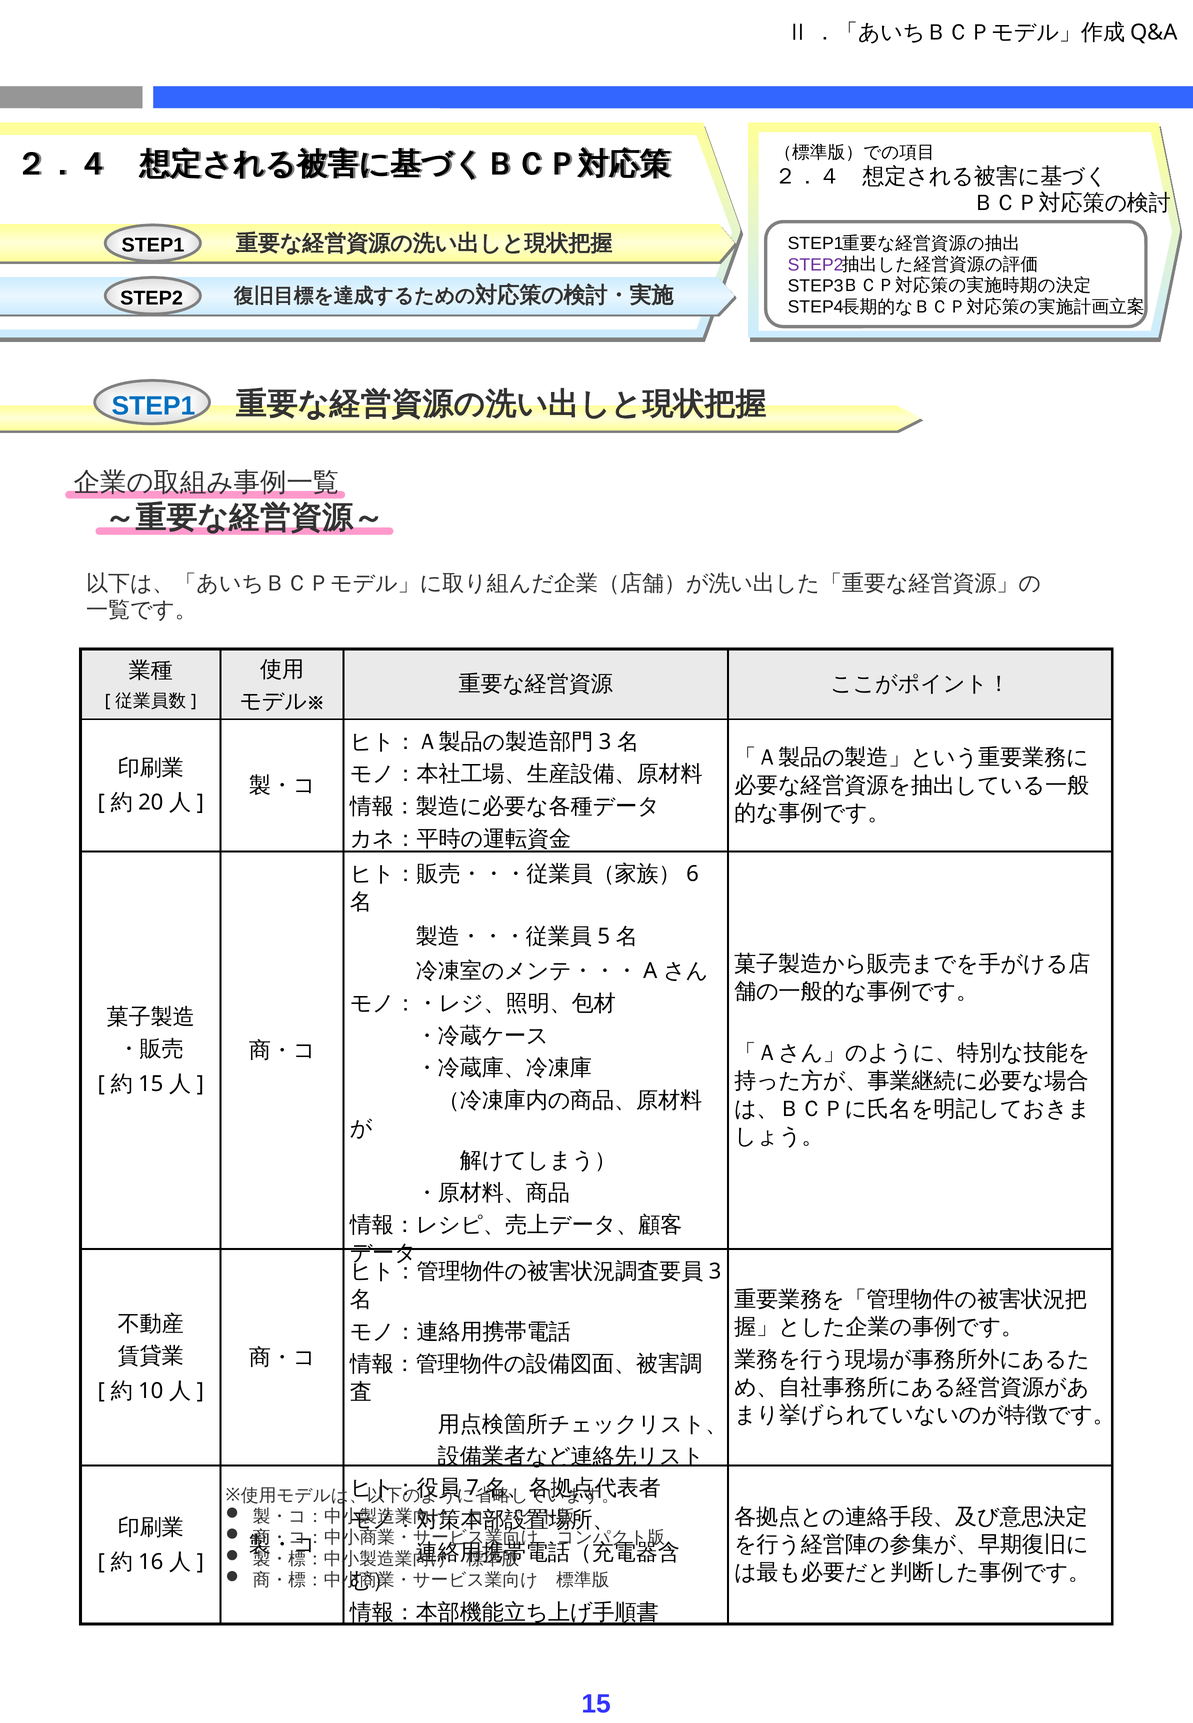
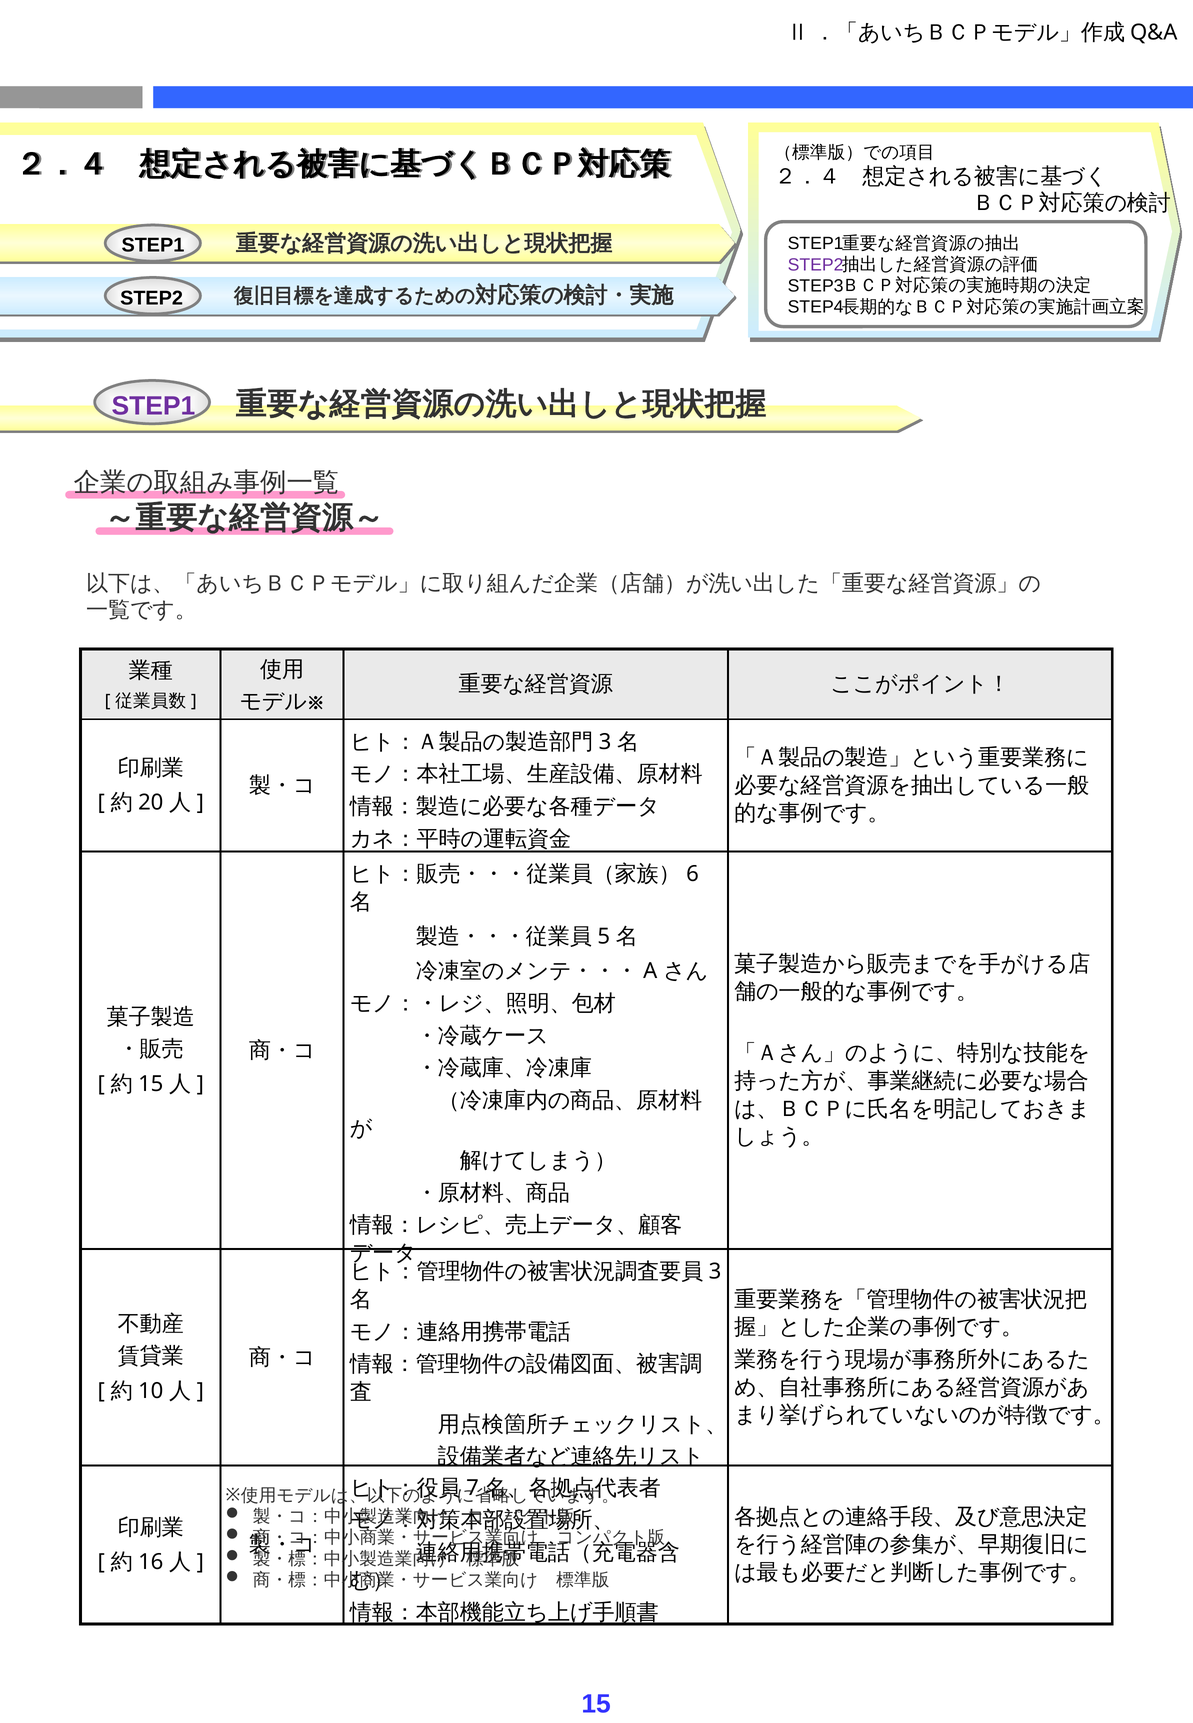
STEP1 colour: blue -> purple (153, 406)
